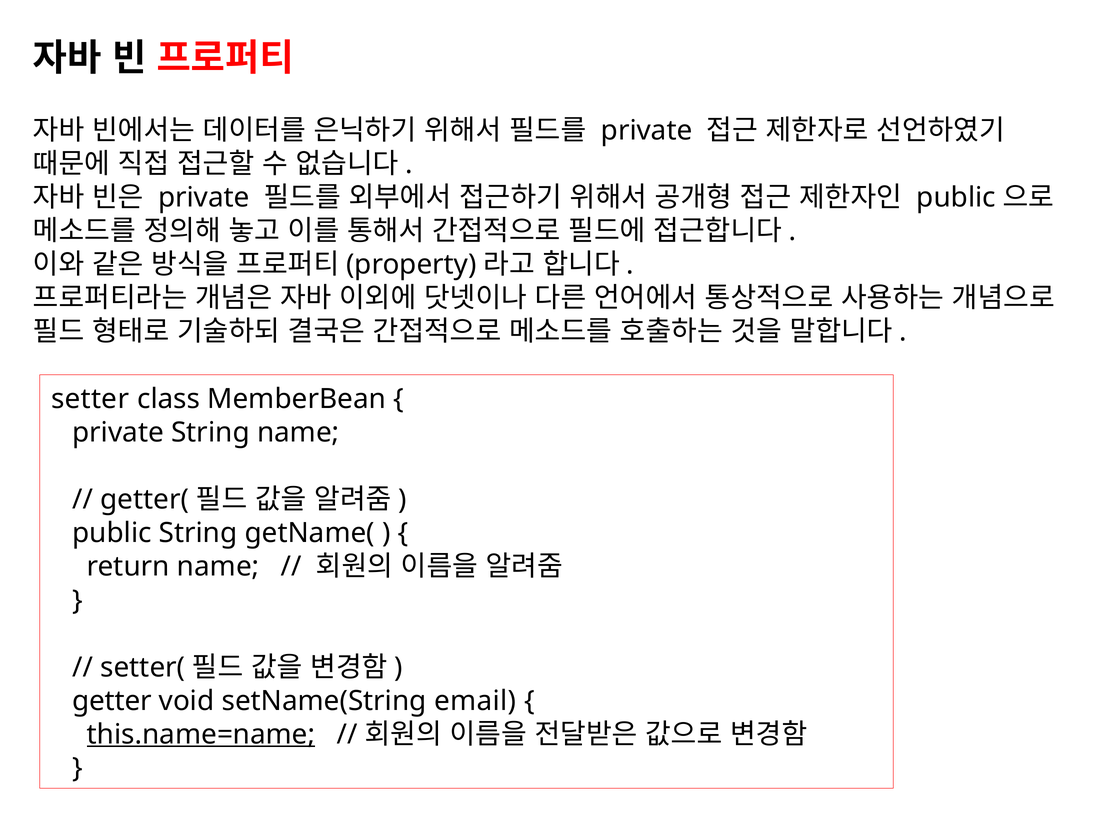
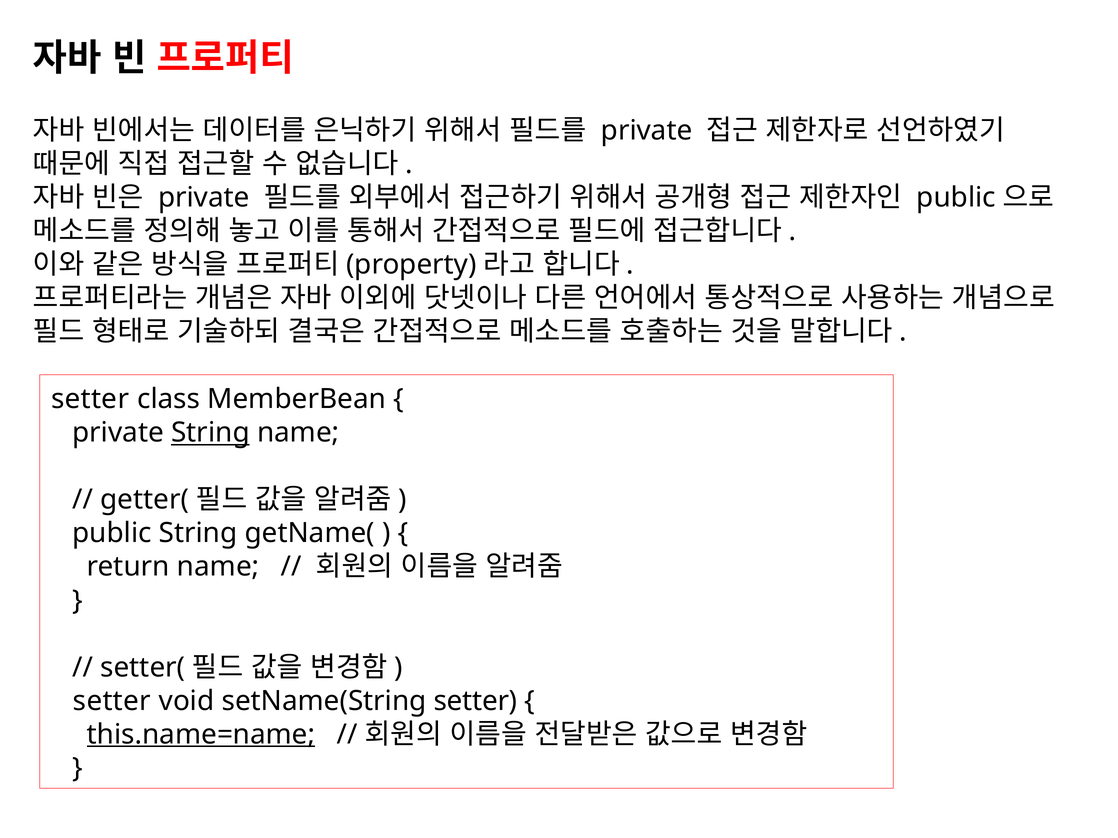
String underline: none -> present (210, 433)
getter: getter -> setter (112, 701)
setName(String email: email -> setter (476, 701)
